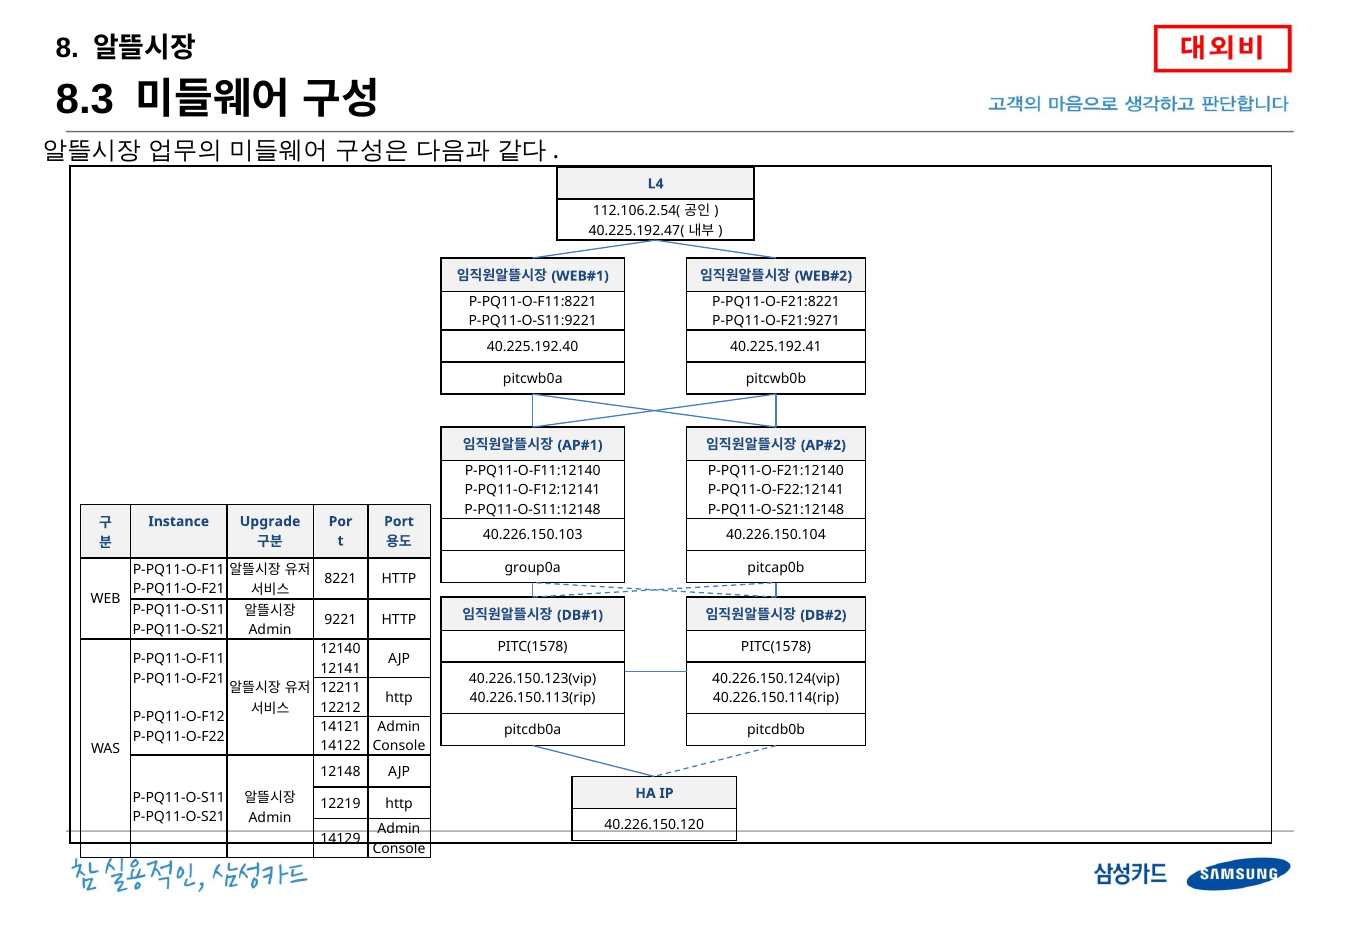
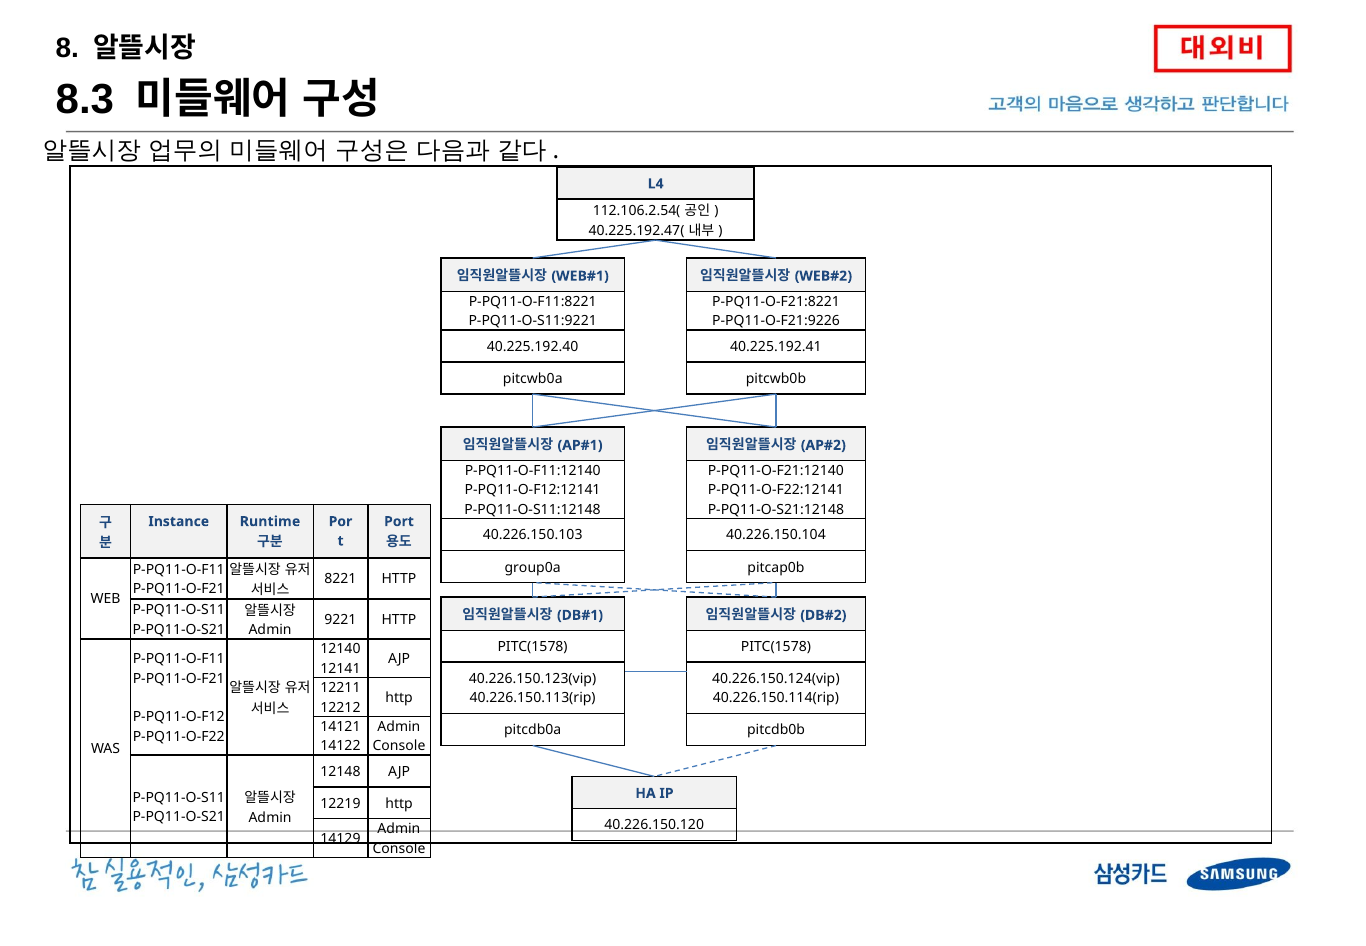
P-PQ11-O-F21:9271: P-PQ11-O-F21:9271 -> P-PQ11-O-F21:9226 (776, 321)
Upgrade: Upgrade -> Runtime (270, 521)
